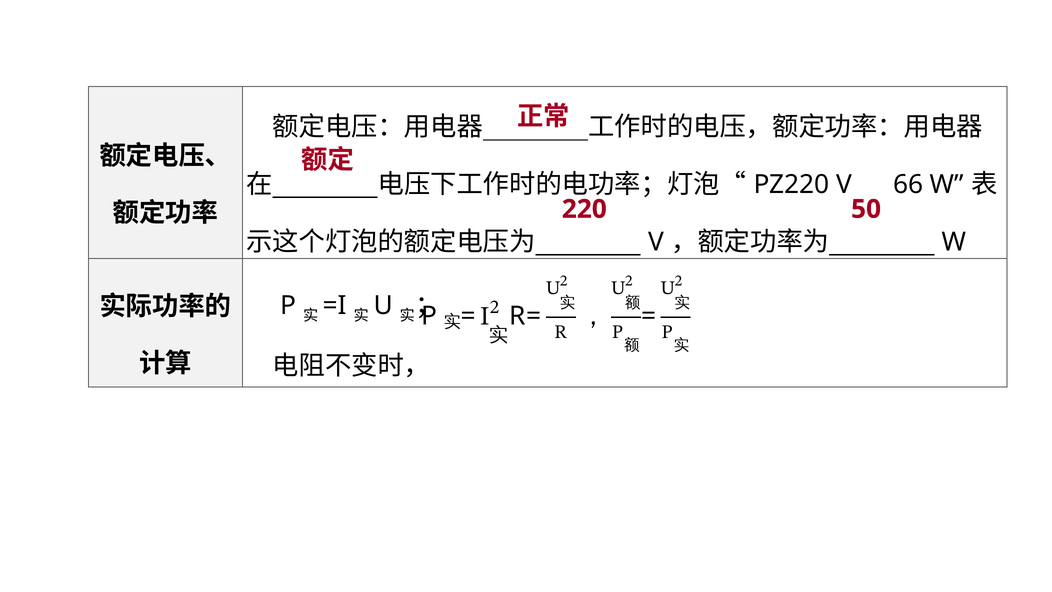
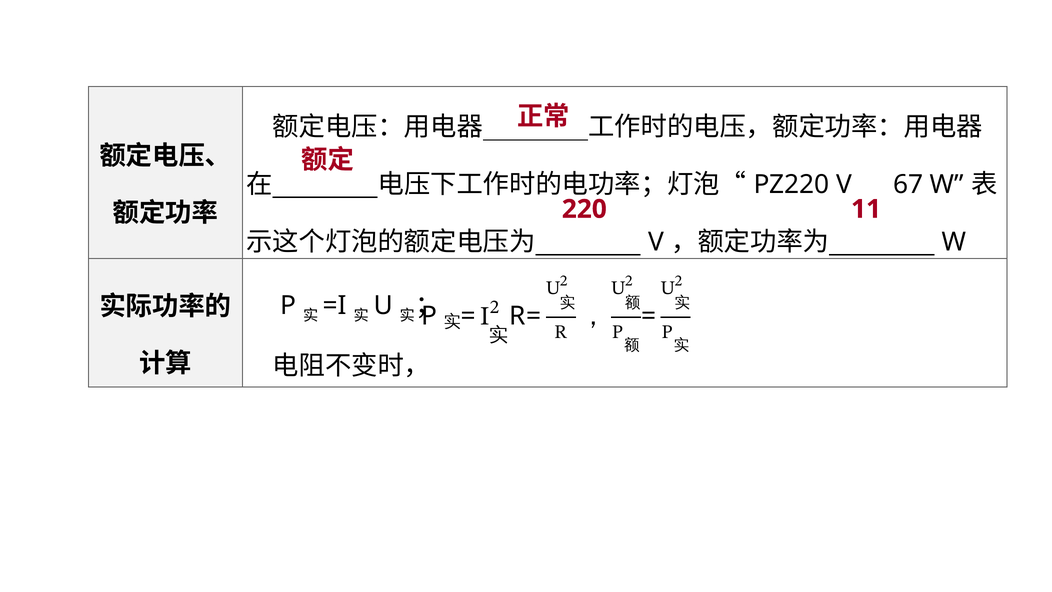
66: 66 -> 67 (908, 185)
50: 50 -> 11 (866, 209)
